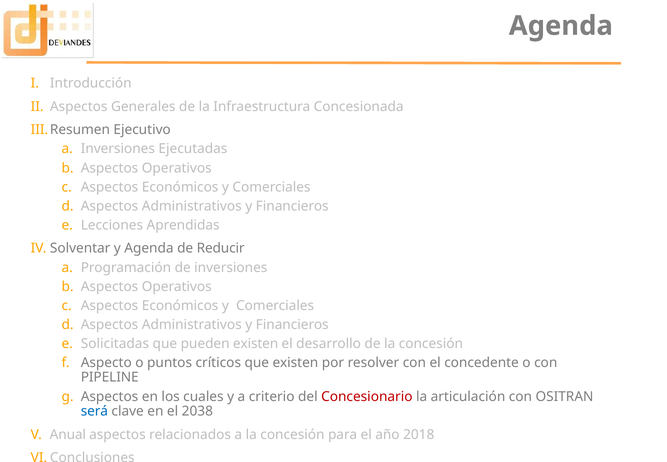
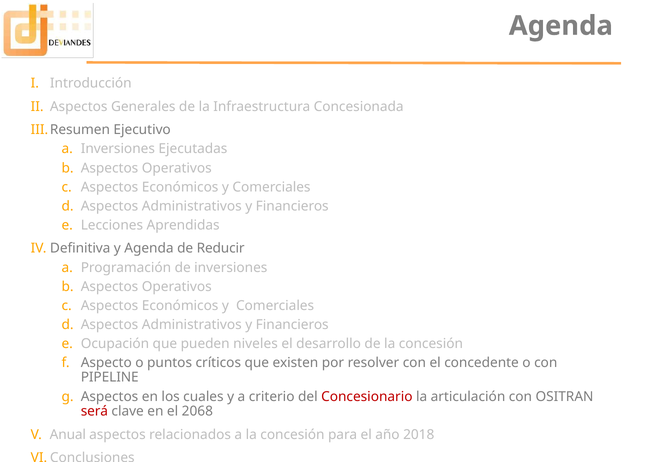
Solventar: Solventar -> Definitiva (80, 248)
Solicitadas: Solicitadas -> Ocupación (115, 343)
pueden existen: existen -> niveles (256, 343)
será colour: blue -> red (94, 411)
2038: 2038 -> 2068 (197, 411)
